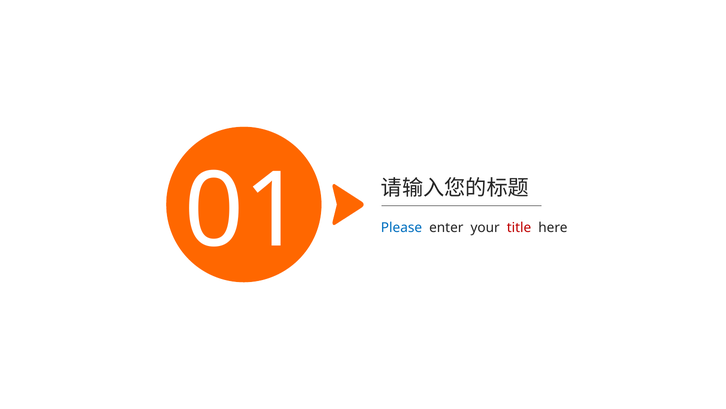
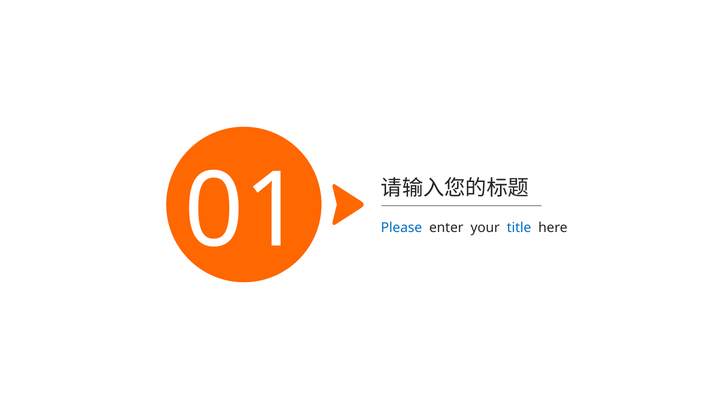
title colour: red -> blue (519, 227)
